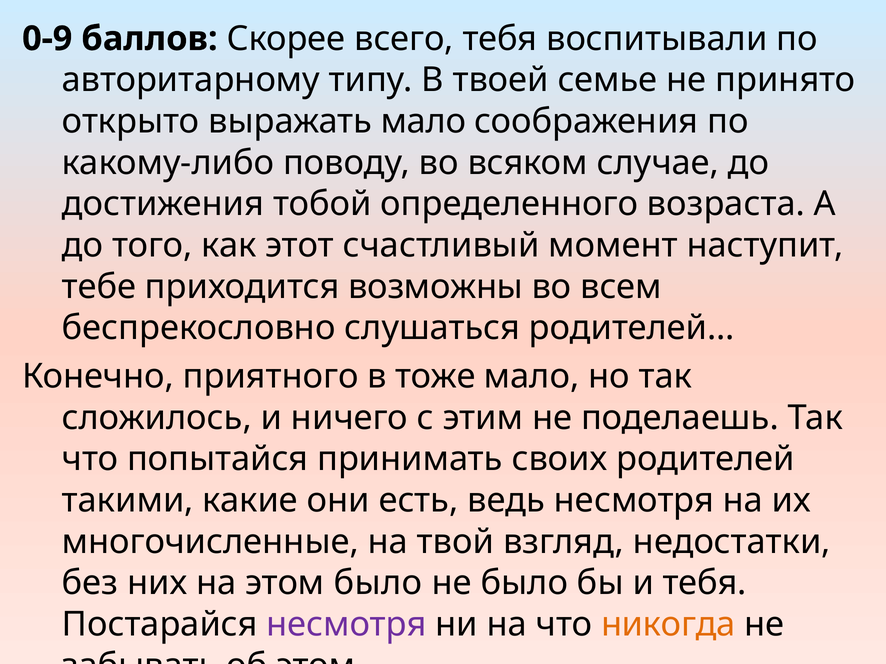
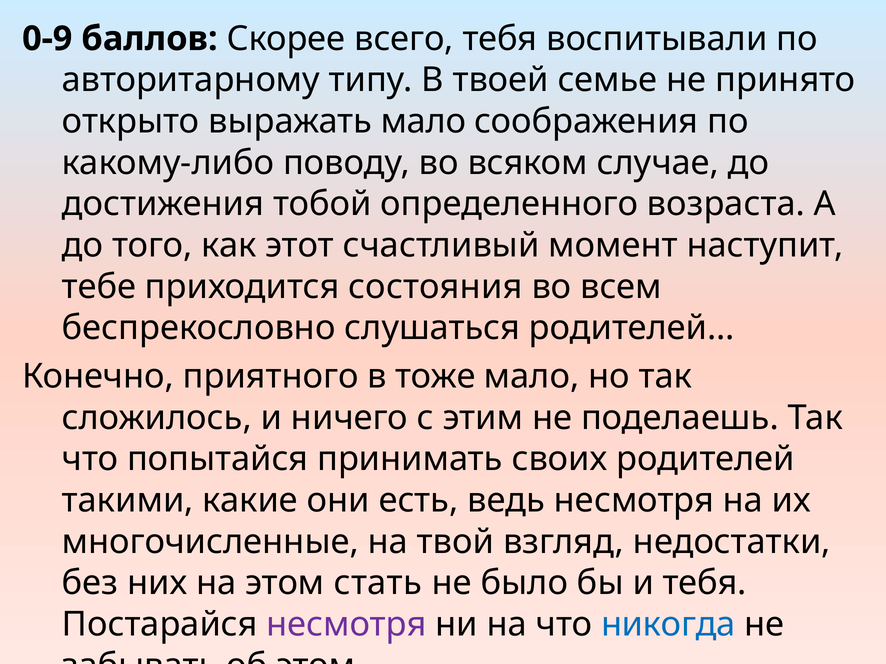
возможны: возможны -> состояния (435, 287)
этом было: было -> стать (378, 583)
никогда colour: orange -> blue (668, 625)
